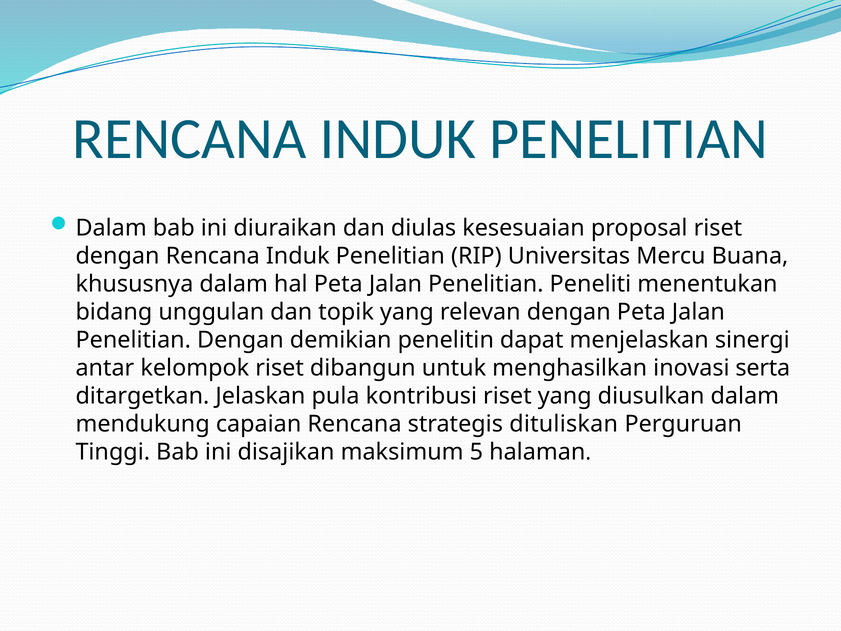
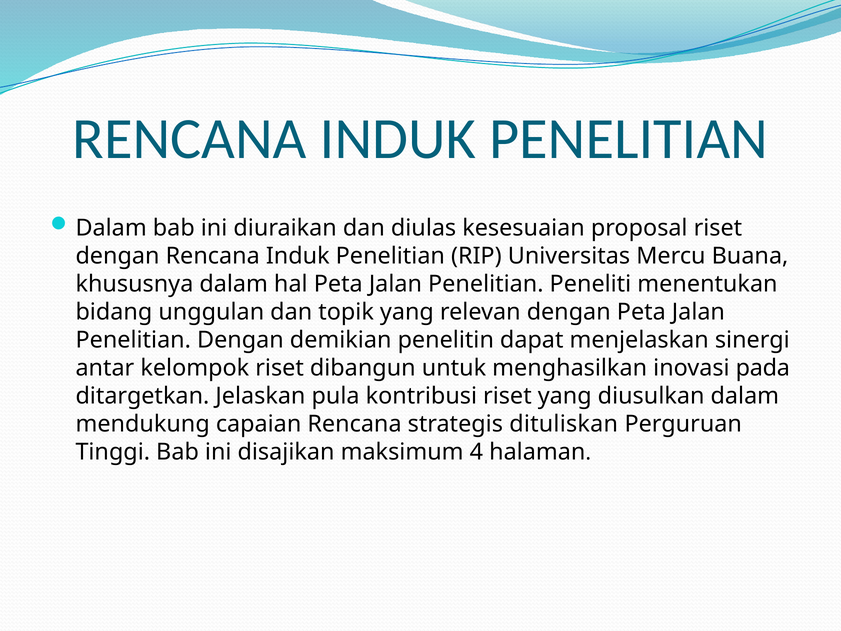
serta: serta -> pada (763, 368)
5: 5 -> 4 (476, 452)
